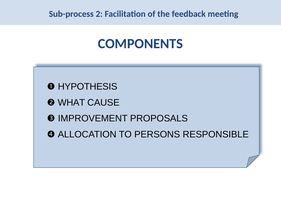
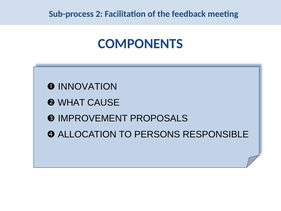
HYPOTHESIS: HYPOTHESIS -> INNOVATION (88, 86)
